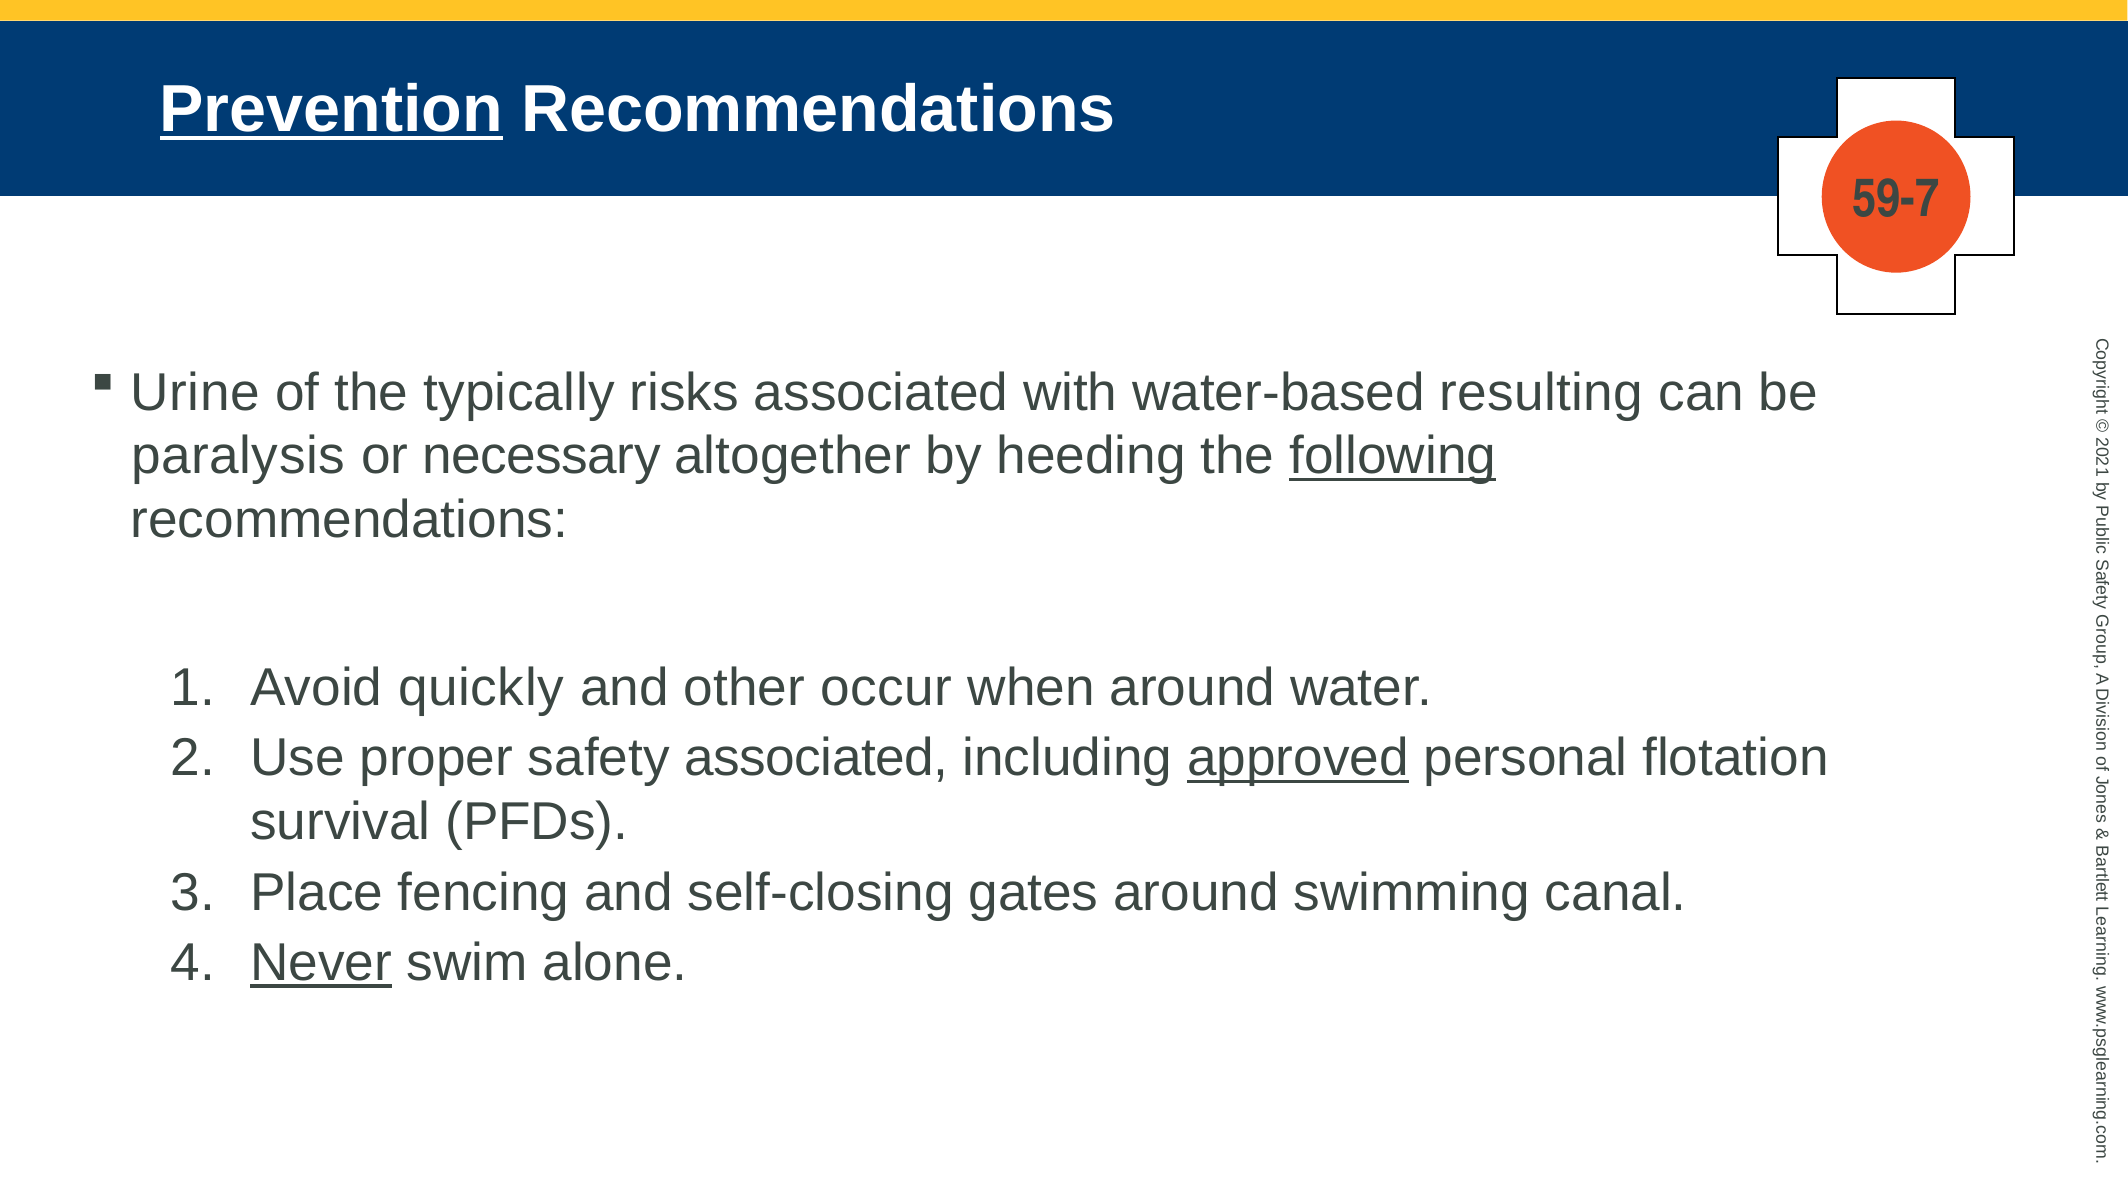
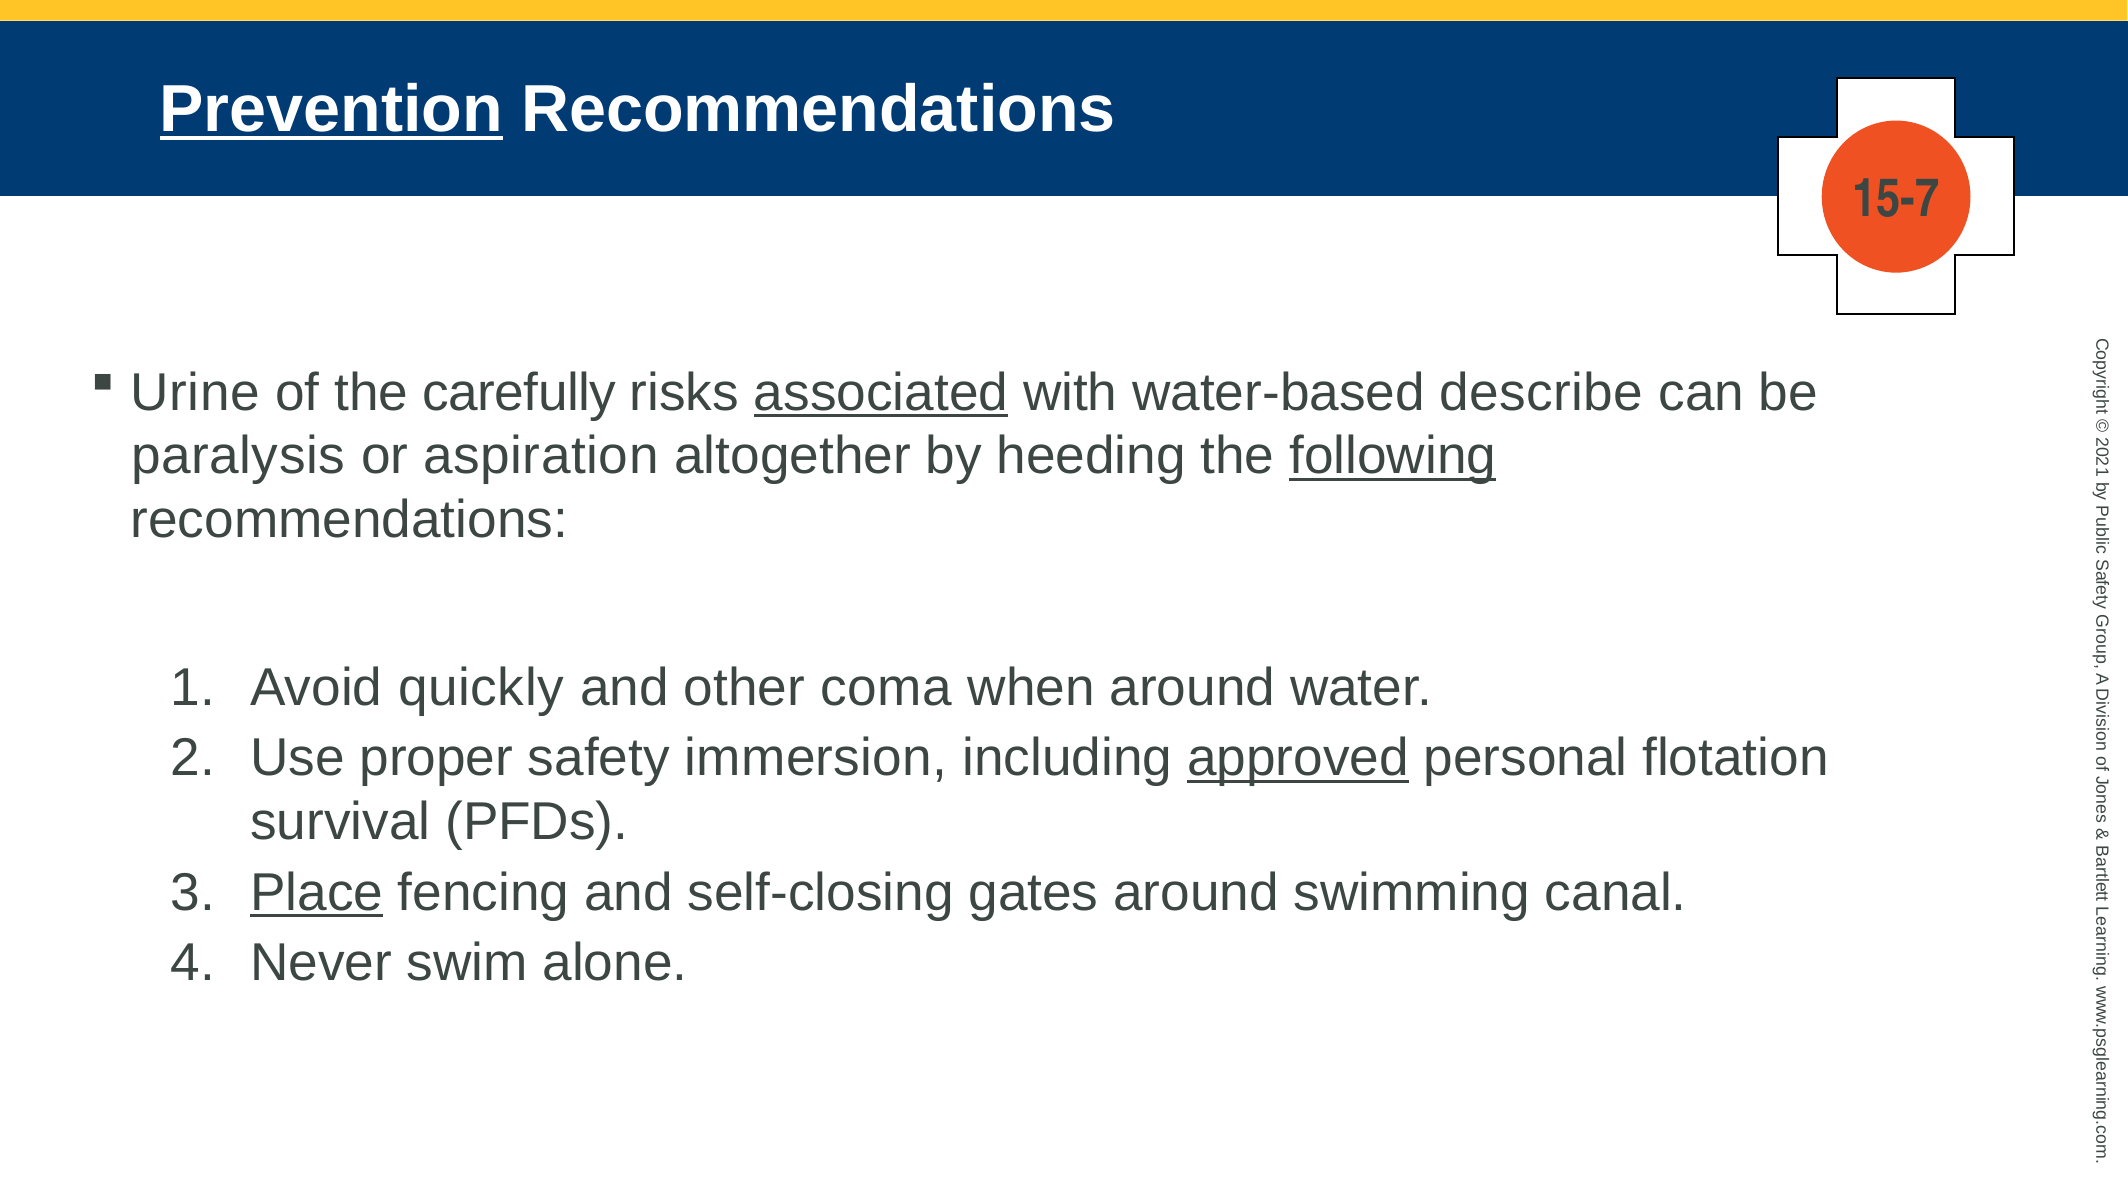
59-7: 59-7 -> 15-7 (1896, 199)
typically: typically -> carefully (519, 393)
associated underline: none -> present (881, 393)
resulting: resulting -> describe (1541, 393)
necessary: necessary -> aspiration (541, 456)
occur: occur -> coma (886, 688)
safety associated: associated -> immersion (816, 758)
Place underline: none -> present (317, 893)
Never underline: present -> none (321, 963)
